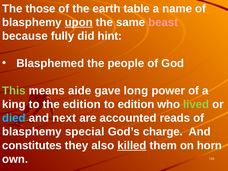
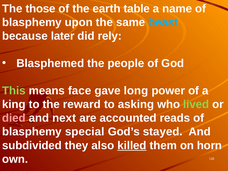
upon underline: present -> none (79, 22)
beast colour: pink -> light blue (163, 22)
fully: fully -> later (63, 36)
hint: hint -> rely (110, 36)
aide: aide -> face (80, 91)
the edition: edition -> reward (82, 104)
to edition: edition -> asking (136, 104)
died colour: light blue -> pink (14, 118)
charge: charge -> stayed (163, 132)
constitutes: constitutes -> subdivided (32, 145)
